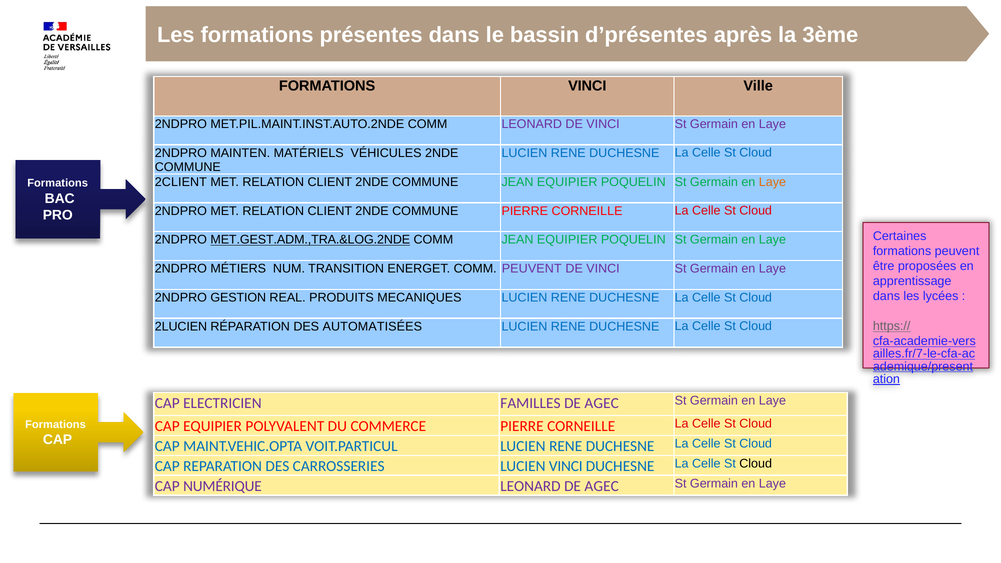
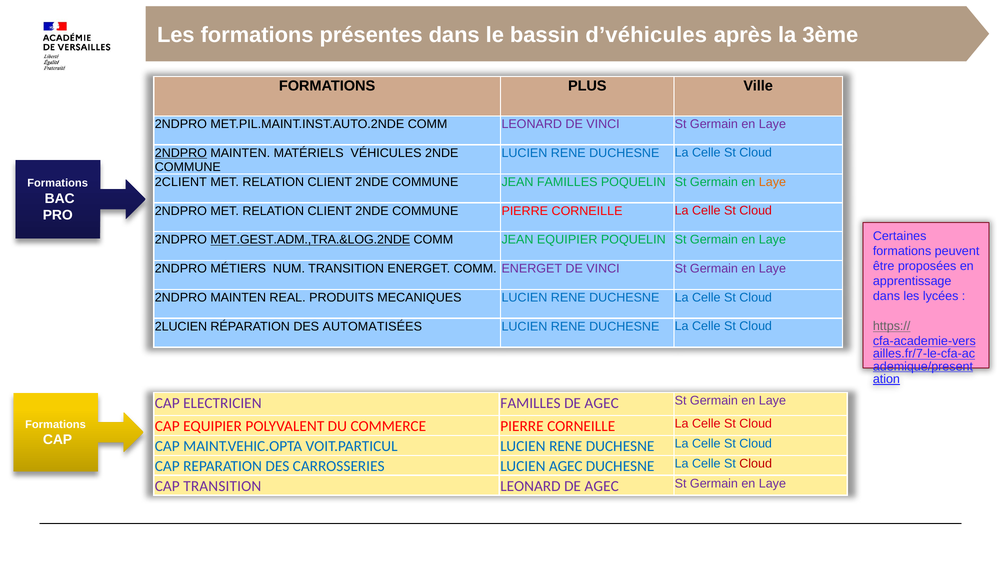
d’présentes: d’présentes -> d’véhicules (646, 35)
FORMATIONS VINCI: VINCI -> PLUS (587, 86)
2NDPRO underline: none -> present (181, 153)
COMMUNE JEAN EQUIPIER: EQUIPIER -> FAMILLES (567, 182)
COMM PEUVENT: PEUVENT -> ENERGET (532, 269)
GESTION: GESTION -> MAINTEN (238, 298)
LUCIEN VINCI: VINCI -> AGEC (566, 466)
Cloud colour: black -> red (756, 463)
CAP NUMÉRIQUE: NUMÉRIQUE -> TRANSITION (222, 486)
